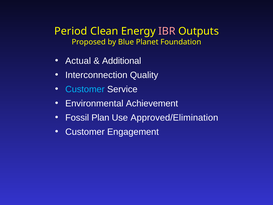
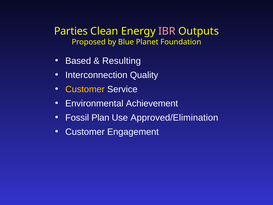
Period: Period -> Parties (71, 31)
Actual: Actual -> Based (78, 61)
Additional: Additional -> Resulting (122, 61)
Customer colour: light blue -> yellow (85, 89)
